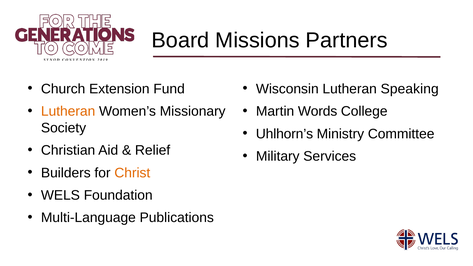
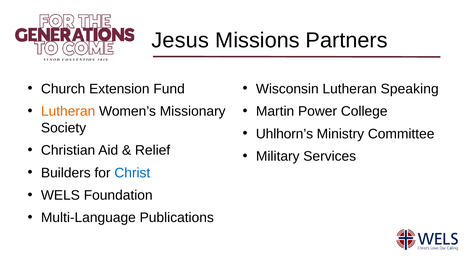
Board: Board -> Jesus (180, 40)
Words: Words -> Power (318, 111)
Christ colour: orange -> blue (132, 173)
